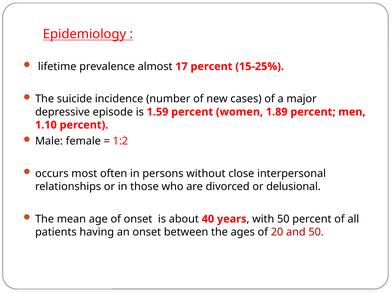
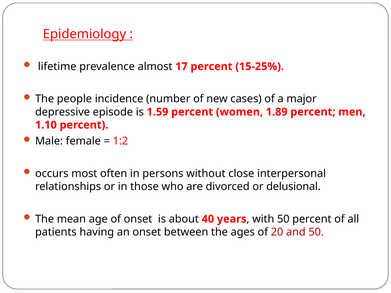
suicide: suicide -> people (74, 99)
